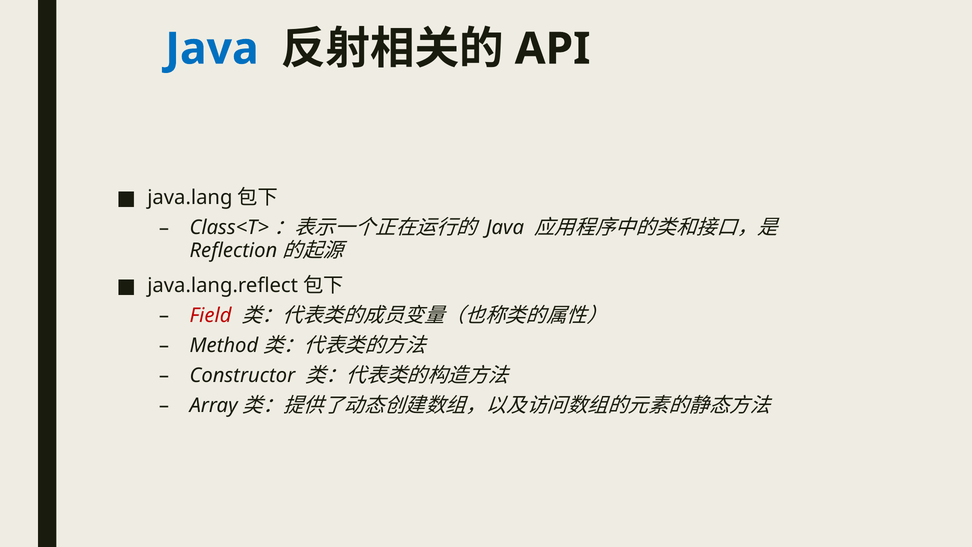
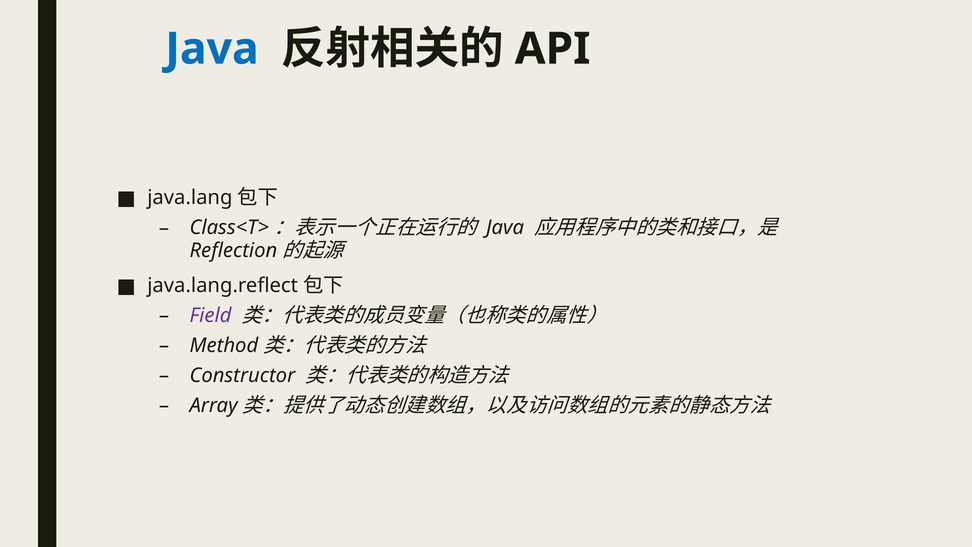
Field colour: red -> purple (211, 315)
